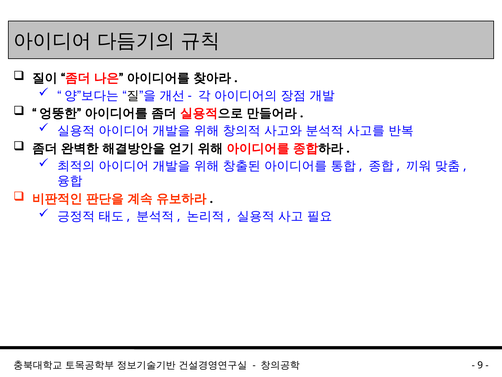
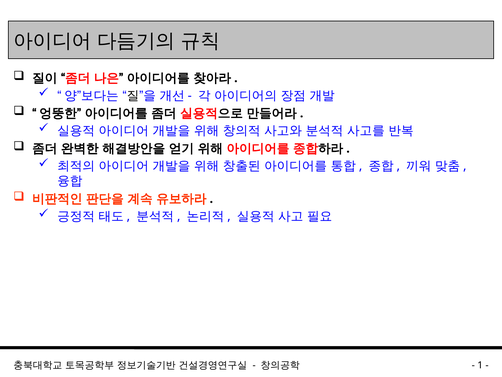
9: 9 -> 1 (480, 365)
